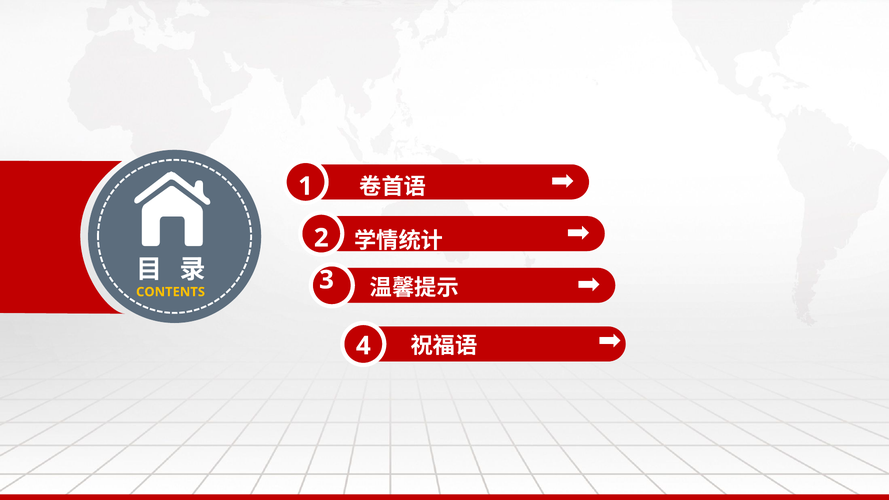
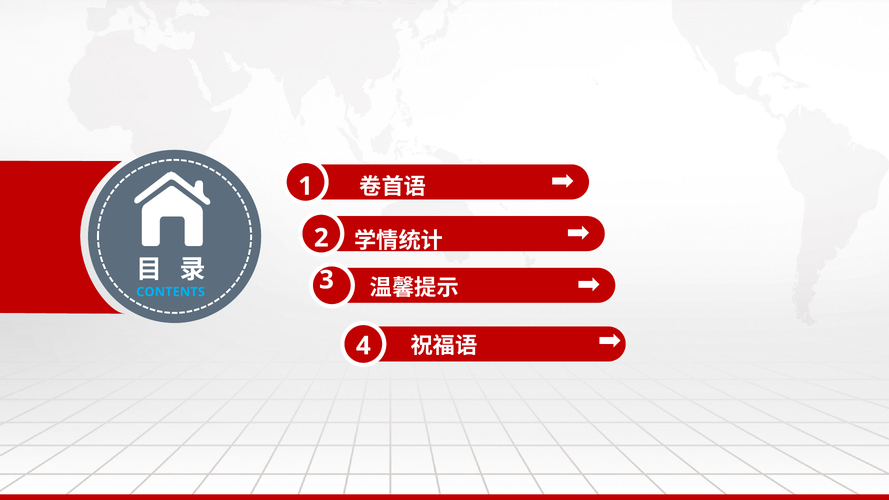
CONTENTS colour: yellow -> light blue (171, 292)
